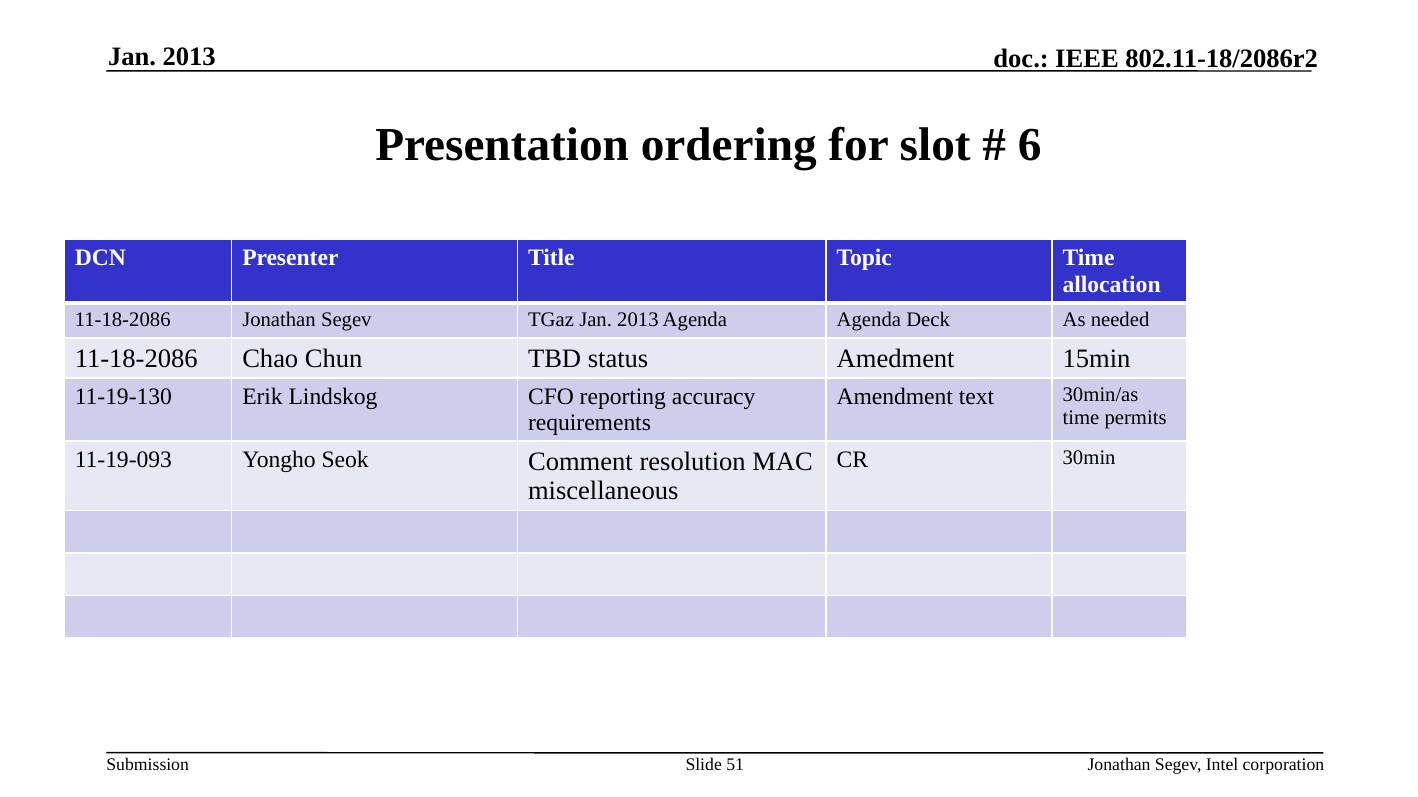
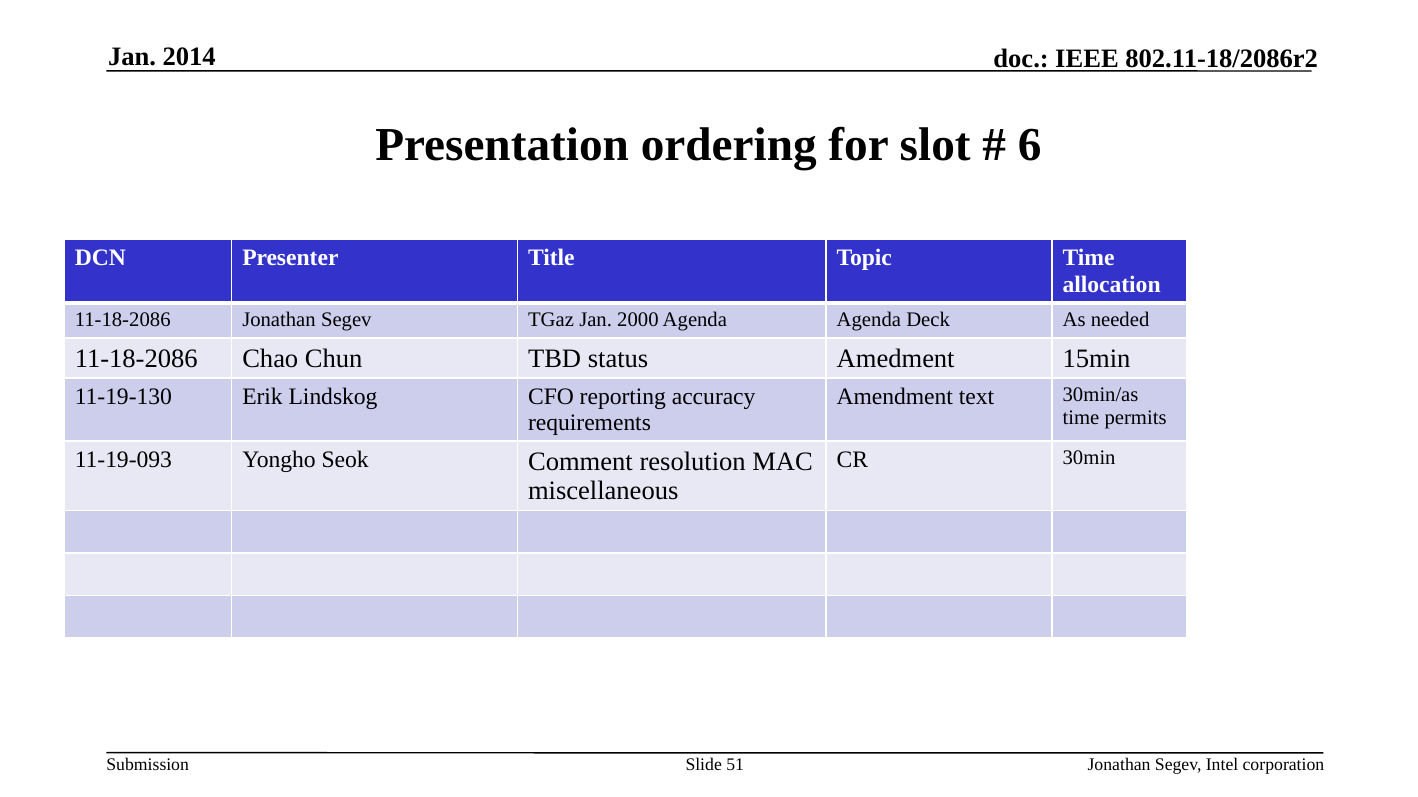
2013: 2013 -> 2014 (189, 56)
TGaz Jan 2013: 2013 -> 2000 (638, 320)
